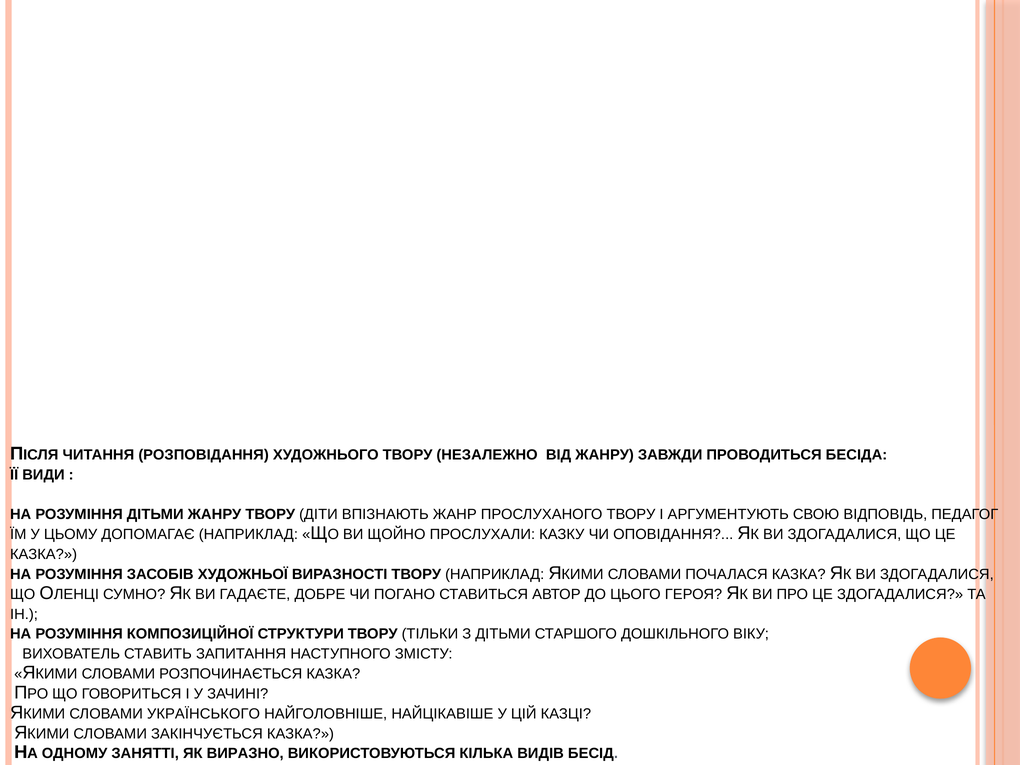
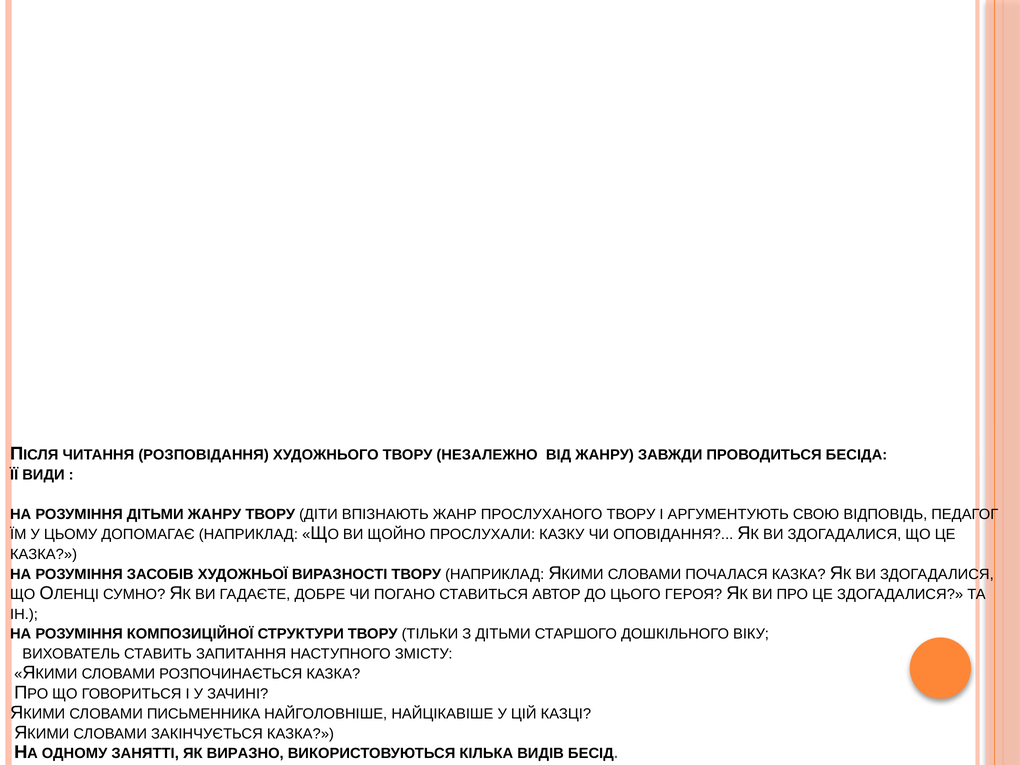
УКРАЇНСЬКОГО: УКРАЇНСЬКОГО -> ПИСЬМЕННИКА (204, 714)
